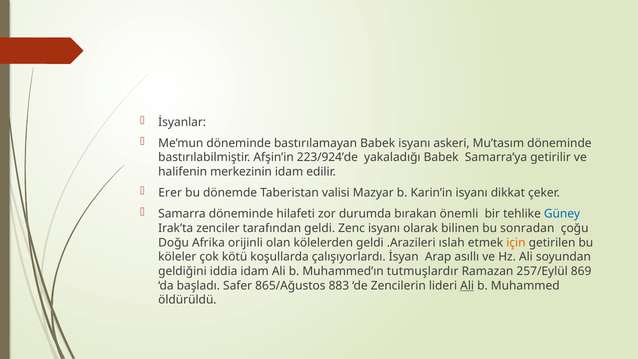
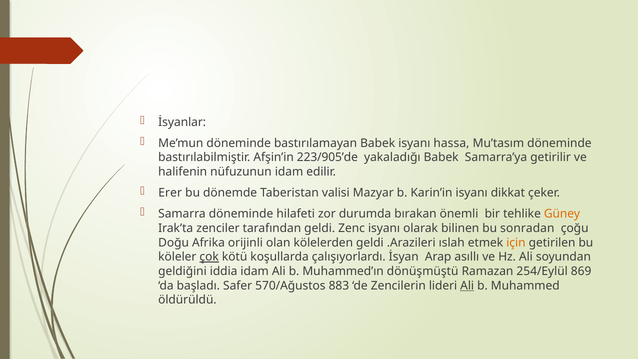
askeri: askeri -> hassa (451, 143)
223/924’de: 223/924’de -> 223/905’de (327, 157)
merkezinin: merkezinin -> nüfuzunun (241, 172)
Güney colour: blue -> orange (562, 214)
çok underline: none -> present (209, 257)
tutmuşlardır: tutmuşlardır -> dönüşmüştü (423, 271)
257/Eylül: 257/Eylül -> 254/Eylül (542, 271)
865/Ağustos: 865/Ağustos -> 570/Ağustos (290, 286)
